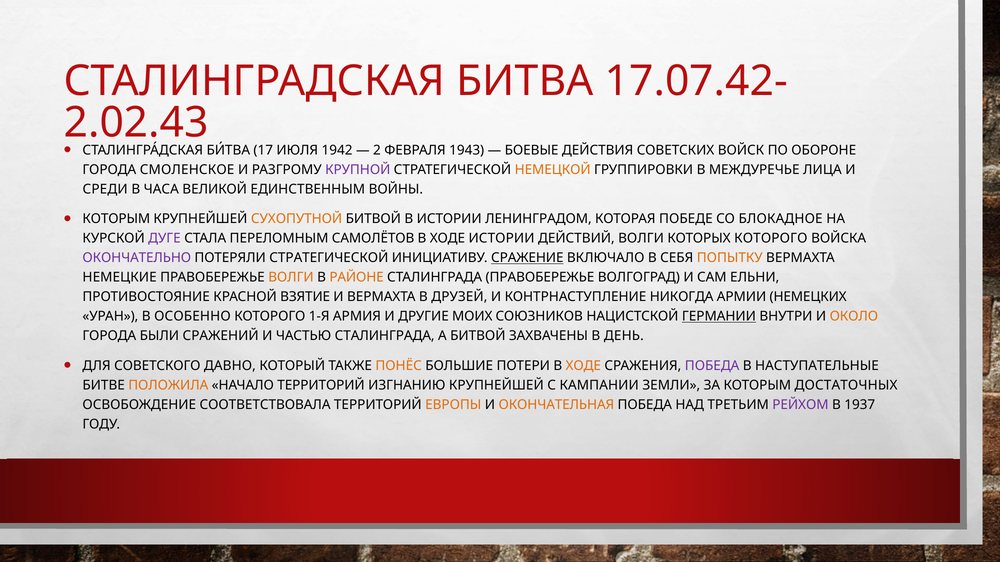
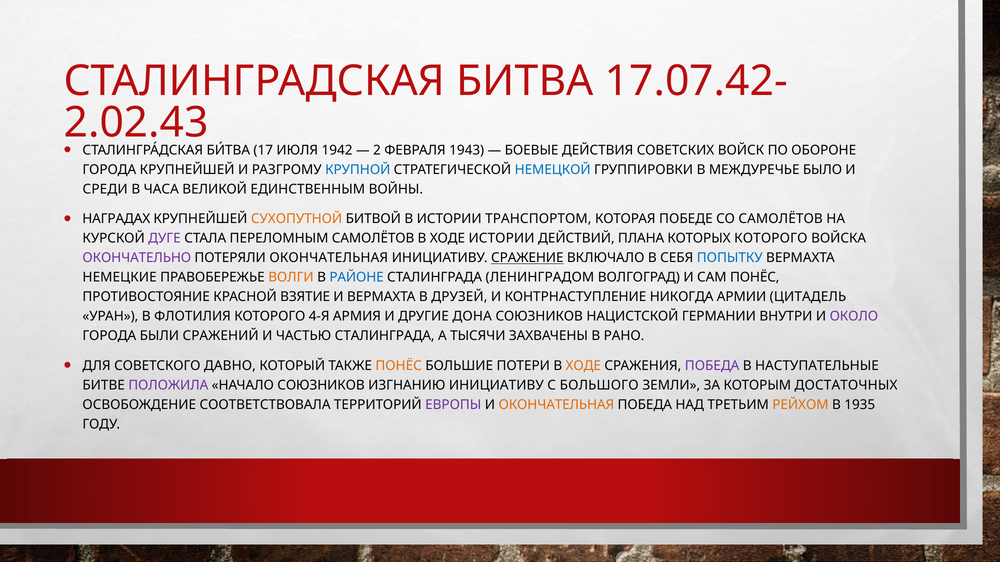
ГОРОДА СМОЛЕНСКОЕ: СМОЛЕНСКОЕ -> КРУПНЕЙШЕЙ (187, 170)
КРУПНОЙ colour: purple -> blue (358, 170)
НЕМЕЦКОЙ colour: orange -> blue (553, 170)
ЛИЦА: ЛИЦА -> БЫЛО (822, 170)
КОТОРЫМ: КОТОРЫМ -> НАГРАДАХ (116, 219)
ЛЕНИНГРАДОМ: ЛЕНИНГРАДОМ -> ТРАНСПОРТОМ (538, 219)
СО БЛОКАДНОЕ: БЛОКАДНОЕ -> САМОЛЁТОВ (781, 219)
ДЕЙСТВИЙ ВОЛГИ: ВОЛГИ -> ПЛАНА (641, 239)
ПОТЕРЯЛИ СТРАТЕГИЧЕСКОЙ: СТРАТЕГИЧЕСКОЙ -> ОКОНЧАТЕЛЬНАЯ (329, 258)
ПОПЫТКУ colour: orange -> blue (730, 258)
РАЙОНЕ colour: orange -> blue (357, 278)
СТАЛИНГРАДА ПРАВОБЕРЕЖЬЕ: ПРАВОБЕРЕЖЬЕ -> ЛЕНИНГРАДОМ (540, 278)
САМ ЕЛЬНИ: ЕЛЬНИ -> ПОНЁС (755, 278)
НЕМЕЦКИХ: НЕМЕЦКИХ -> ЦИТАДЕЛЬ (808, 297)
ОСОБЕННО: ОСОБЕННО -> ФЛОТИЛИЯ (193, 317)
1-Я: 1-Я -> 4-Я (319, 317)
МОИХ: МОИХ -> ДОНА (472, 317)
ГЕРМАНИИ underline: present -> none (719, 317)
ОКОЛО colour: orange -> purple (854, 317)
А БИТВОЙ: БИТВОЙ -> ТЫСЯЧИ (478, 336)
ДЕНЬ: ДЕНЬ -> РАНО (624, 336)
ПОЛОЖИЛА colour: orange -> purple (168, 386)
НАЧАЛО ТЕРРИТОРИЙ: ТЕРРИТОРИЙ -> СОЮЗНИКОВ (321, 386)
ИЗГНАНИЮ КРУПНЕЙШЕЙ: КРУПНЕЙШЕЙ -> ИНИЦИАТИВУ (496, 386)
КАМПАНИИ: КАМПАНИИ -> БОЛЬШОГО (599, 386)
ЕВРОПЫ colour: orange -> purple (453, 405)
РЕЙХОМ colour: purple -> orange (800, 405)
1937: 1937 -> 1935 (860, 405)
